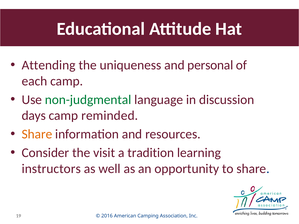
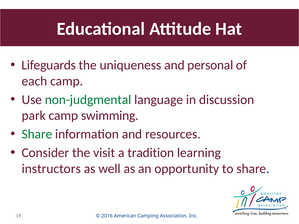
Attending: Attending -> Lifeguards (49, 65)
days: days -> park (34, 116)
reminded: reminded -> swimming (110, 116)
Share colour: orange -> green (37, 134)
